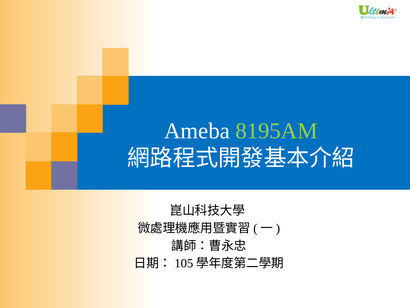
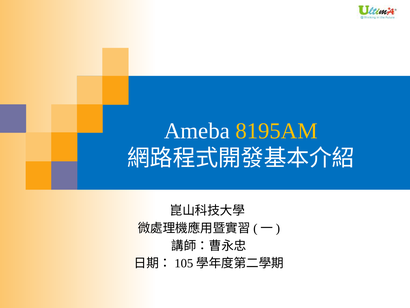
8195AM colour: light green -> yellow (277, 131)
